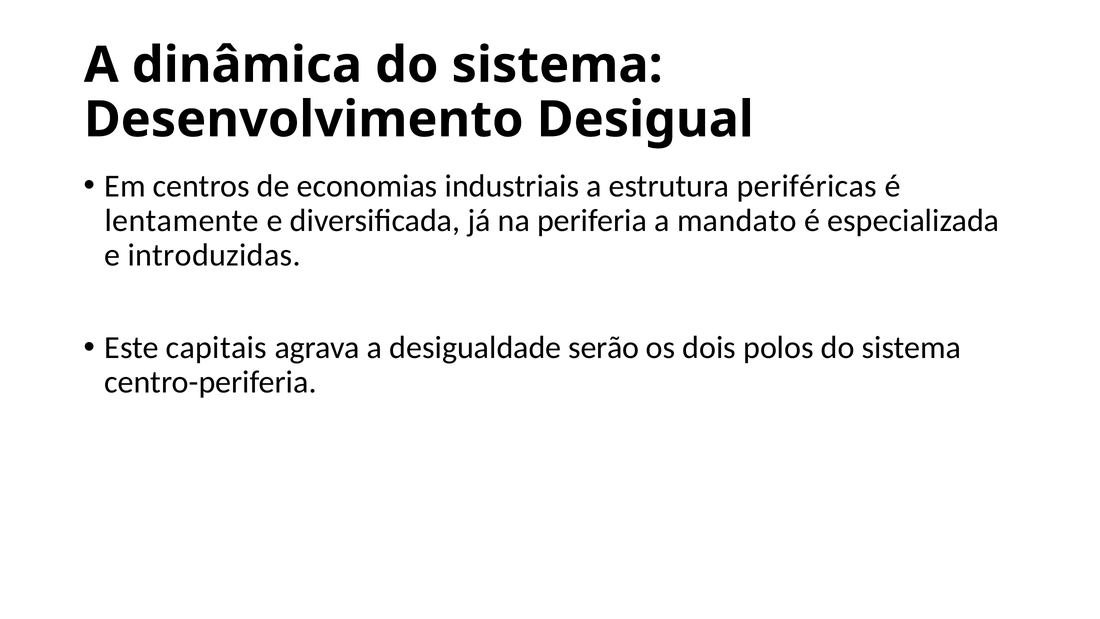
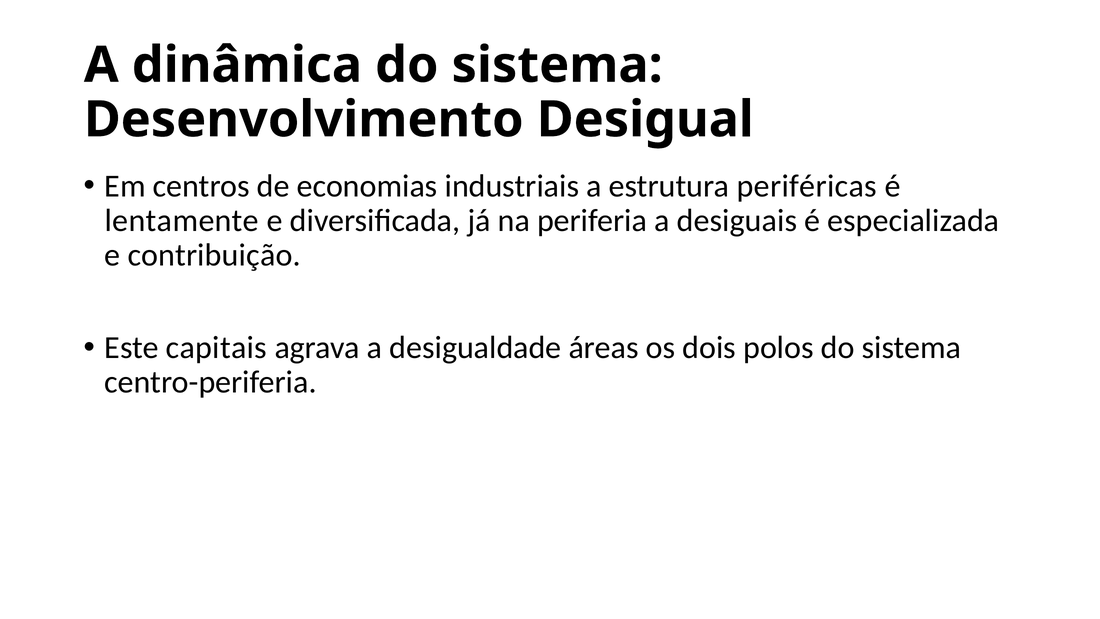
mandato: mandato -> desiguais (737, 221)
introduzidas: introduzidas -> contribuição (214, 255)
serão: serão -> áreas (604, 348)
